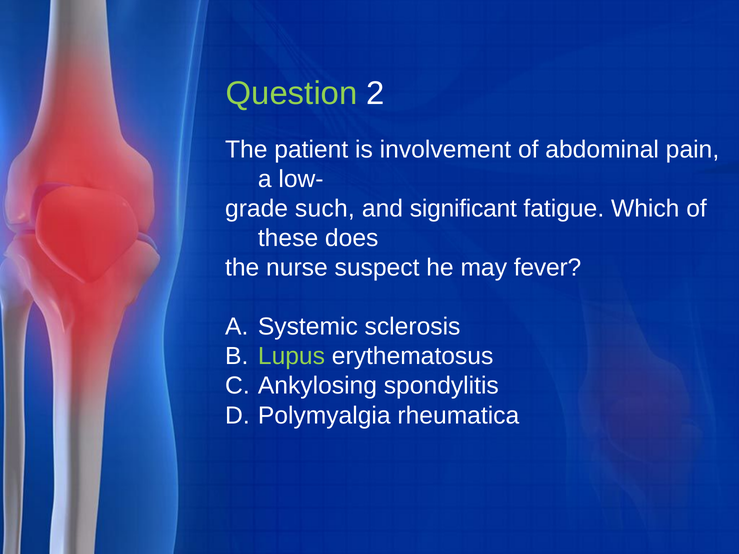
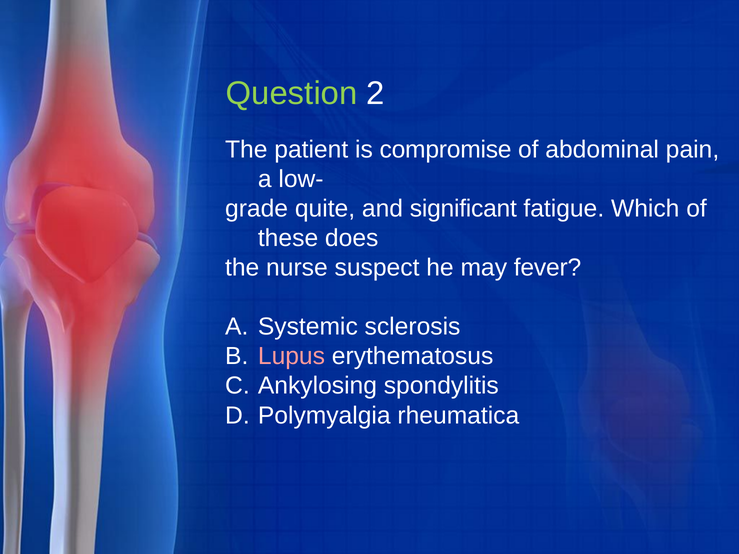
involvement: involvement -> compromise (446, 150)
such: such -> quite (325, 209)
Lupus colour: light green -> pink (291, 356)
